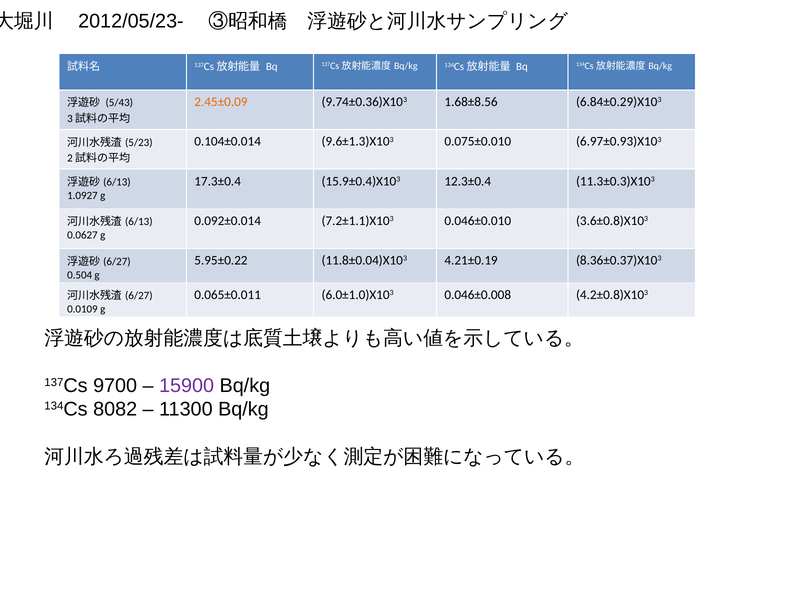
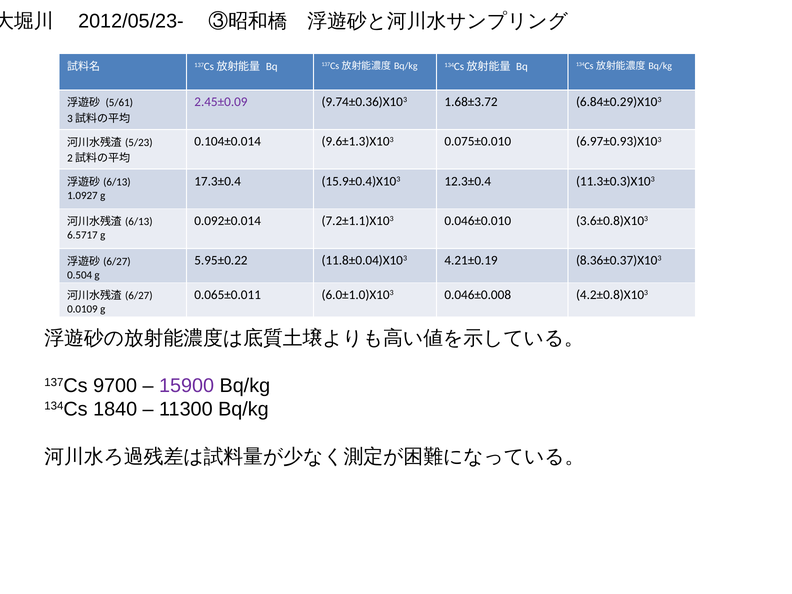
2.45±0.09 colour: orange -> purple (221, 102)
1.68±8.56: 1.68±8.56 -> 1.68±3.72 (471, 102)
5/43: 5/43 -> 5/61 (119, 103)
0.0627: 0.0627 -> 6.5717 (82, 235)
8082: 8082 -> 1840 (115, 409)
